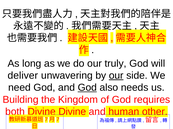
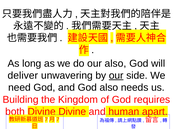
our truly: truly -> also (116, 64)
God underline: present -> none (87, 88)
other: other -> apart (155, 112)
